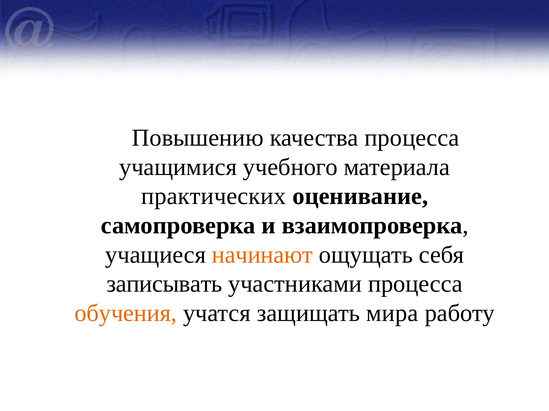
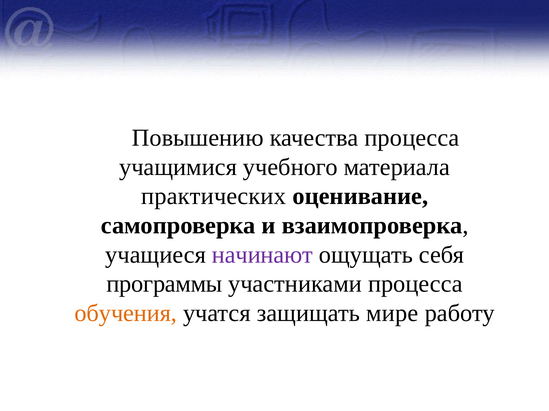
начинают colour: orange -> purple (262, 255)
записывать: записывать -> программы (164, 284)
мира: мира -> мире (392, 314)
